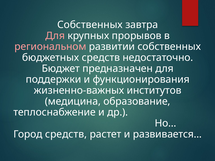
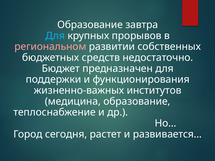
Собственных: Собственных -> Образование (90, 25)
Для colour: pink -> light blue (55, 36)
Город средств: средств -> сегодня (66, 134)
